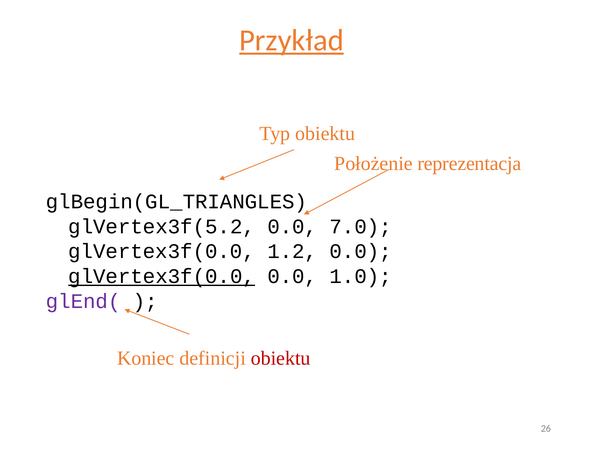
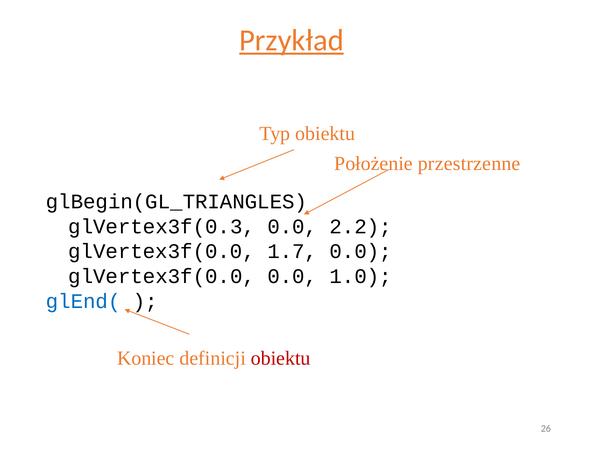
reprezentacja: reprezentacja -> przestrzenne (469, 163)
glVertex3f(5.2: glVertex3f(5.2 -> glVertex3f(0.3 (162, 226)
7.0: 7.0 -> 2.2 (361, 226)
1.2: 1.2 -> 1.7 (292, 251)
glVertex3f(0.0 underline: present -> none (162, 276)
glEnd( colour: purple -> blue (83, 301)
